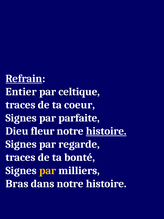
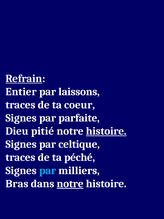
celtique: celtique -> laissons (79, 92)
fleur: fleur -> pitié (43, 131)
regarde: regarde -> celtique (79, 144)
bonté: bonté -> péché (80, 157)
par colour: yellow -> light blue (48, 170)
notre underline: none -> present (70, 183)
